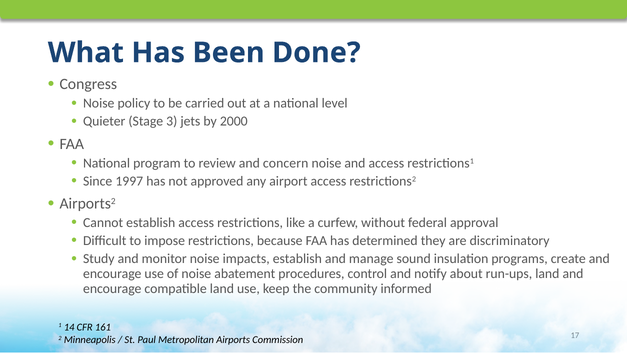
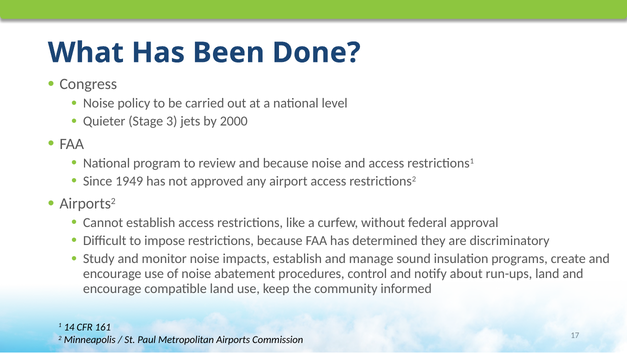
and concern: concern -> because (286, 163)
1997: 1997 -> 1949 (129, 181)
